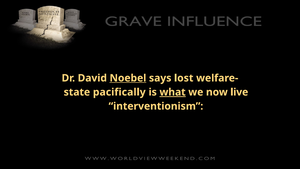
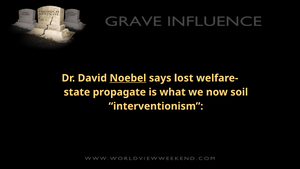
pacifically: pacifically -> propagate (119, 92)
what underline: present -> none (173, 92)
live: live -> soil (239, 92)
